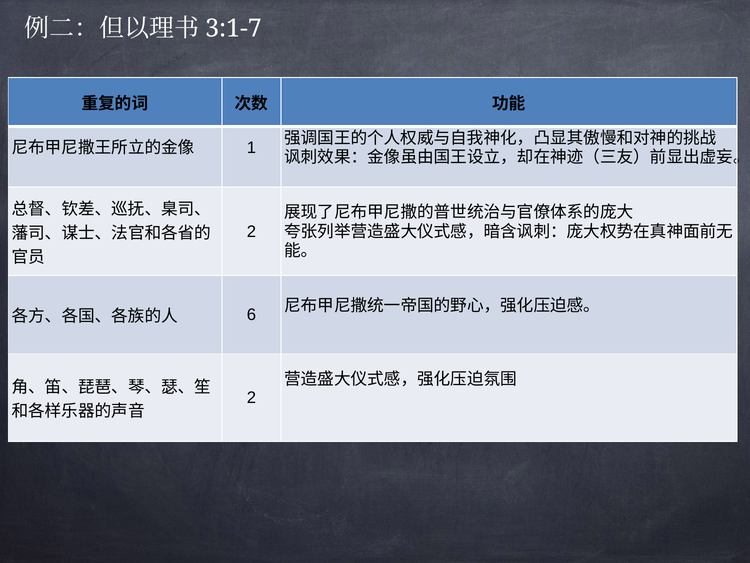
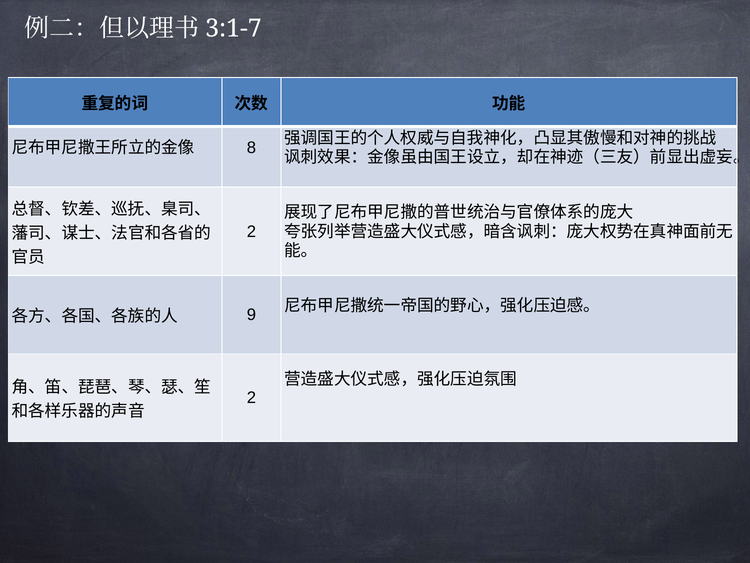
1: 1 -> 8 (251, 148)
6: 6 -> 9 (251, 315)
